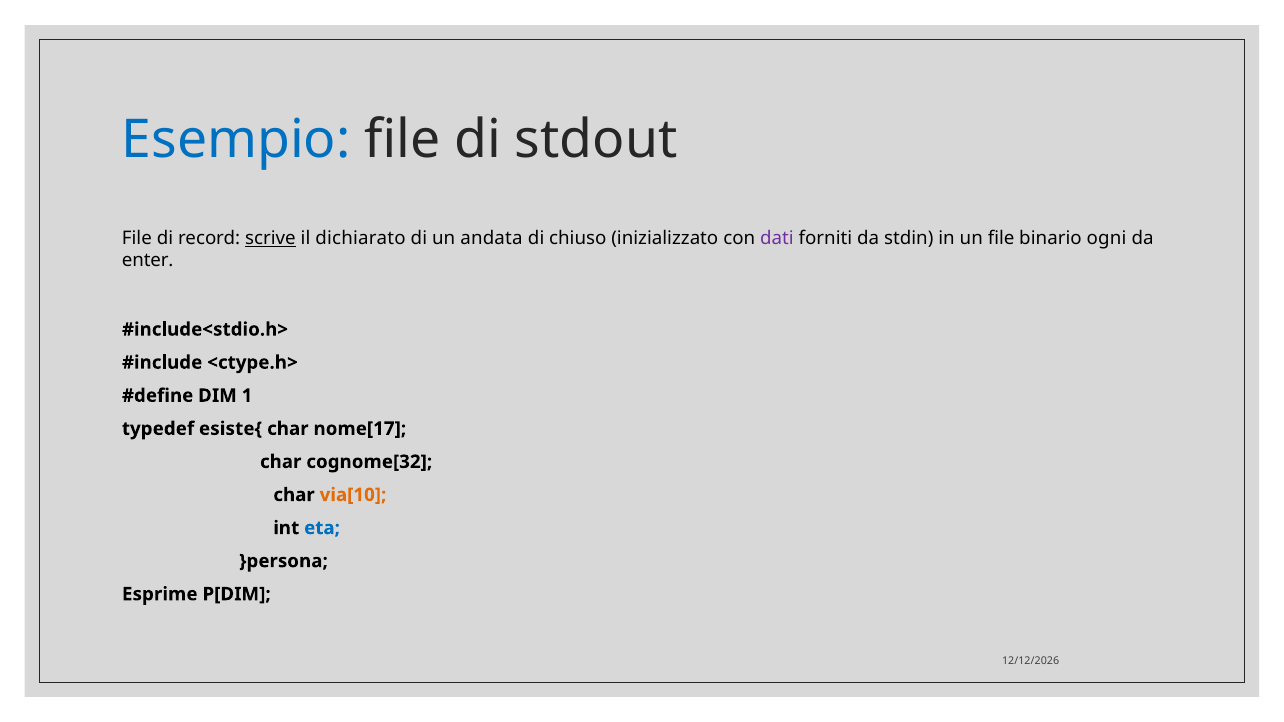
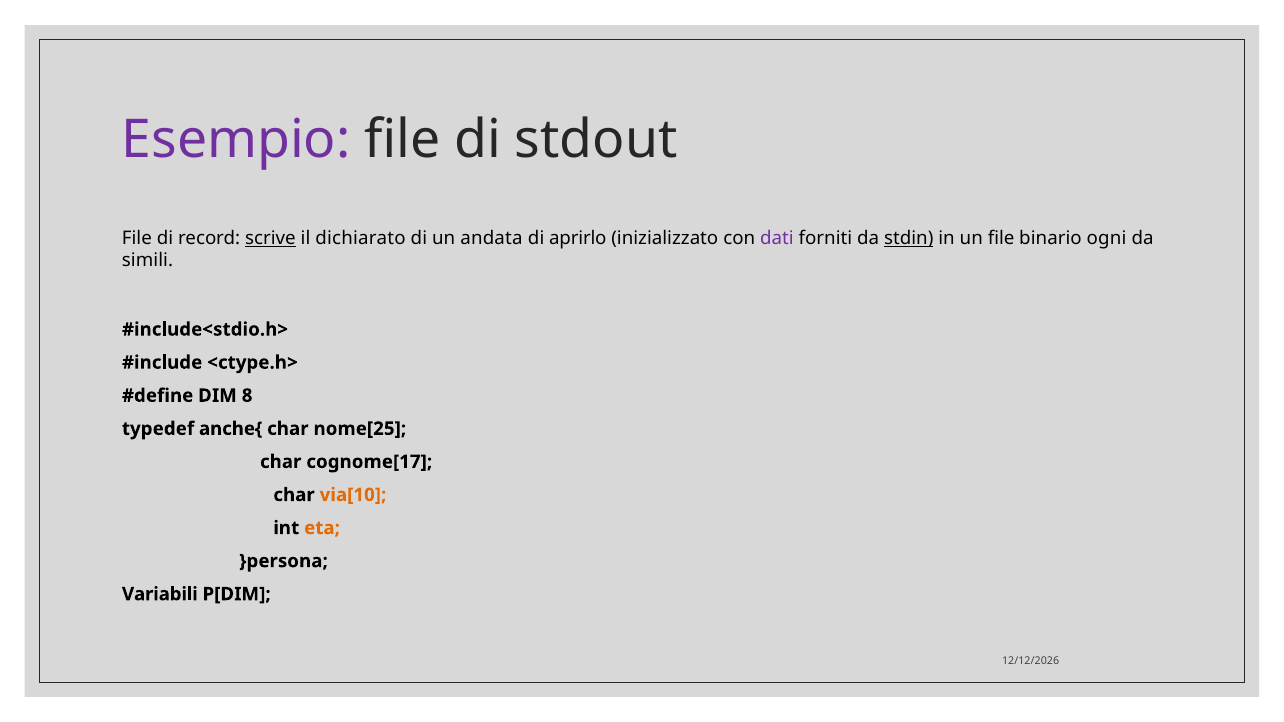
Esempio colour: blue -> purple (236, 140)
chiuso: chiuso -> aprirlo (578, 239)
stdin underline: none -> present (909, 239)
enter: enter -> simili (148, 261)
1: 1 -> 8 (247, 396)
esiste{: esiste{ -> anche{ (231, 429)
nome[17: nome[17 -> nome[25 (360, 429)
cognome[32: cognome[32 -> cognome[17 (369, 462)
eta colour: blue -> orange (322, 528)
Esprime: Esprime -> Variabili (160, 594)
